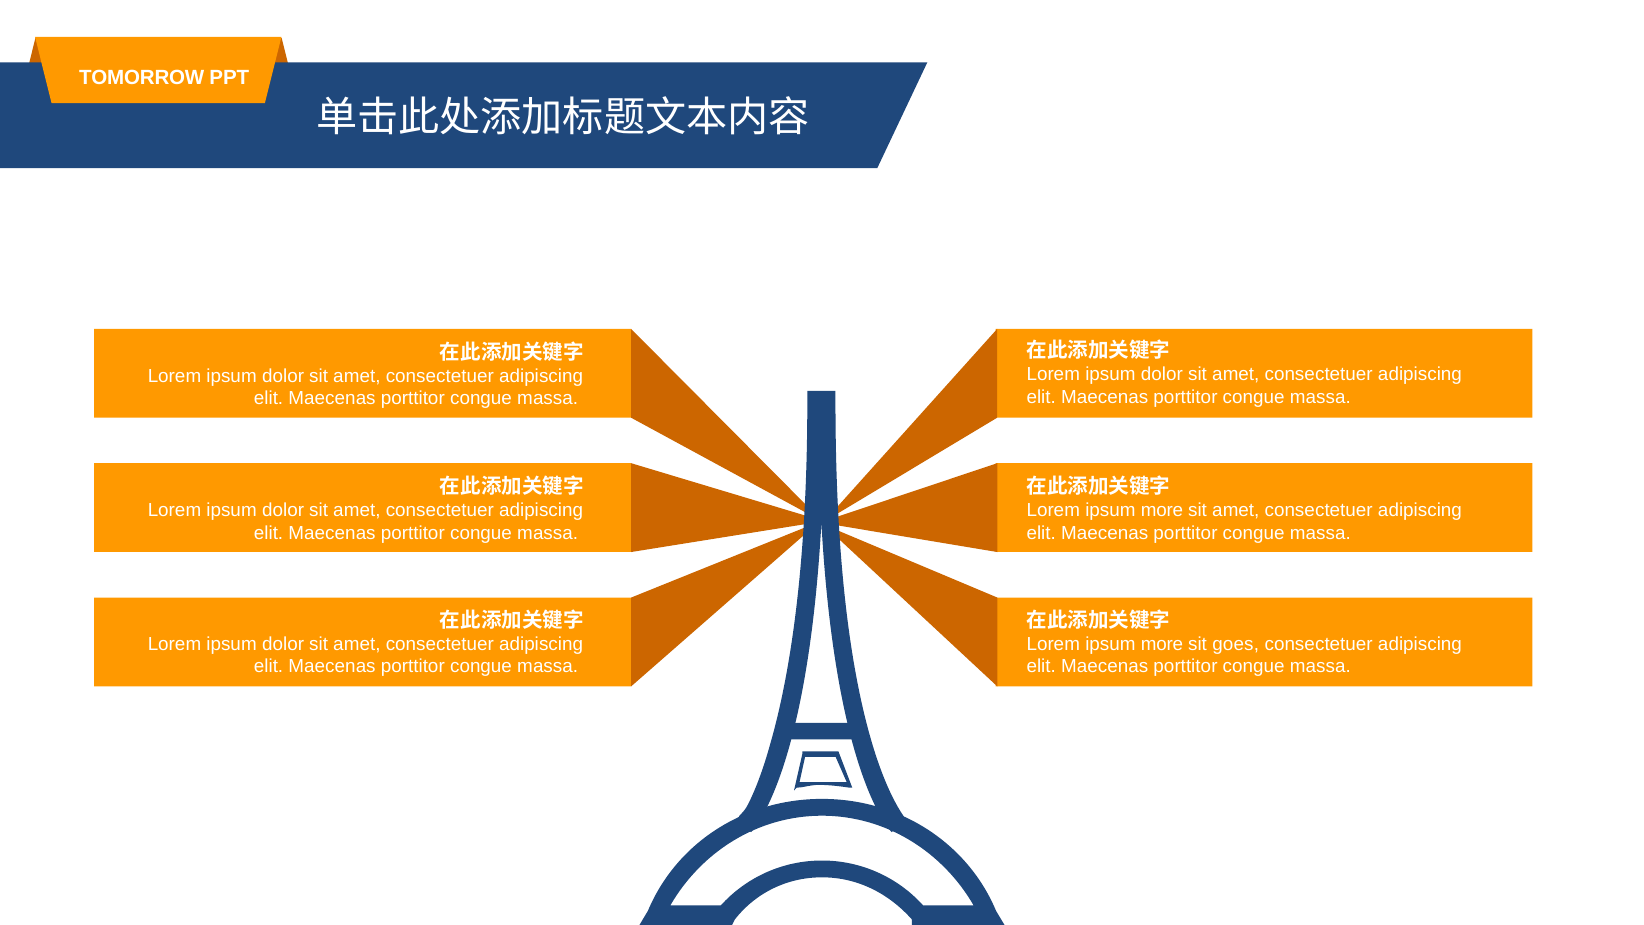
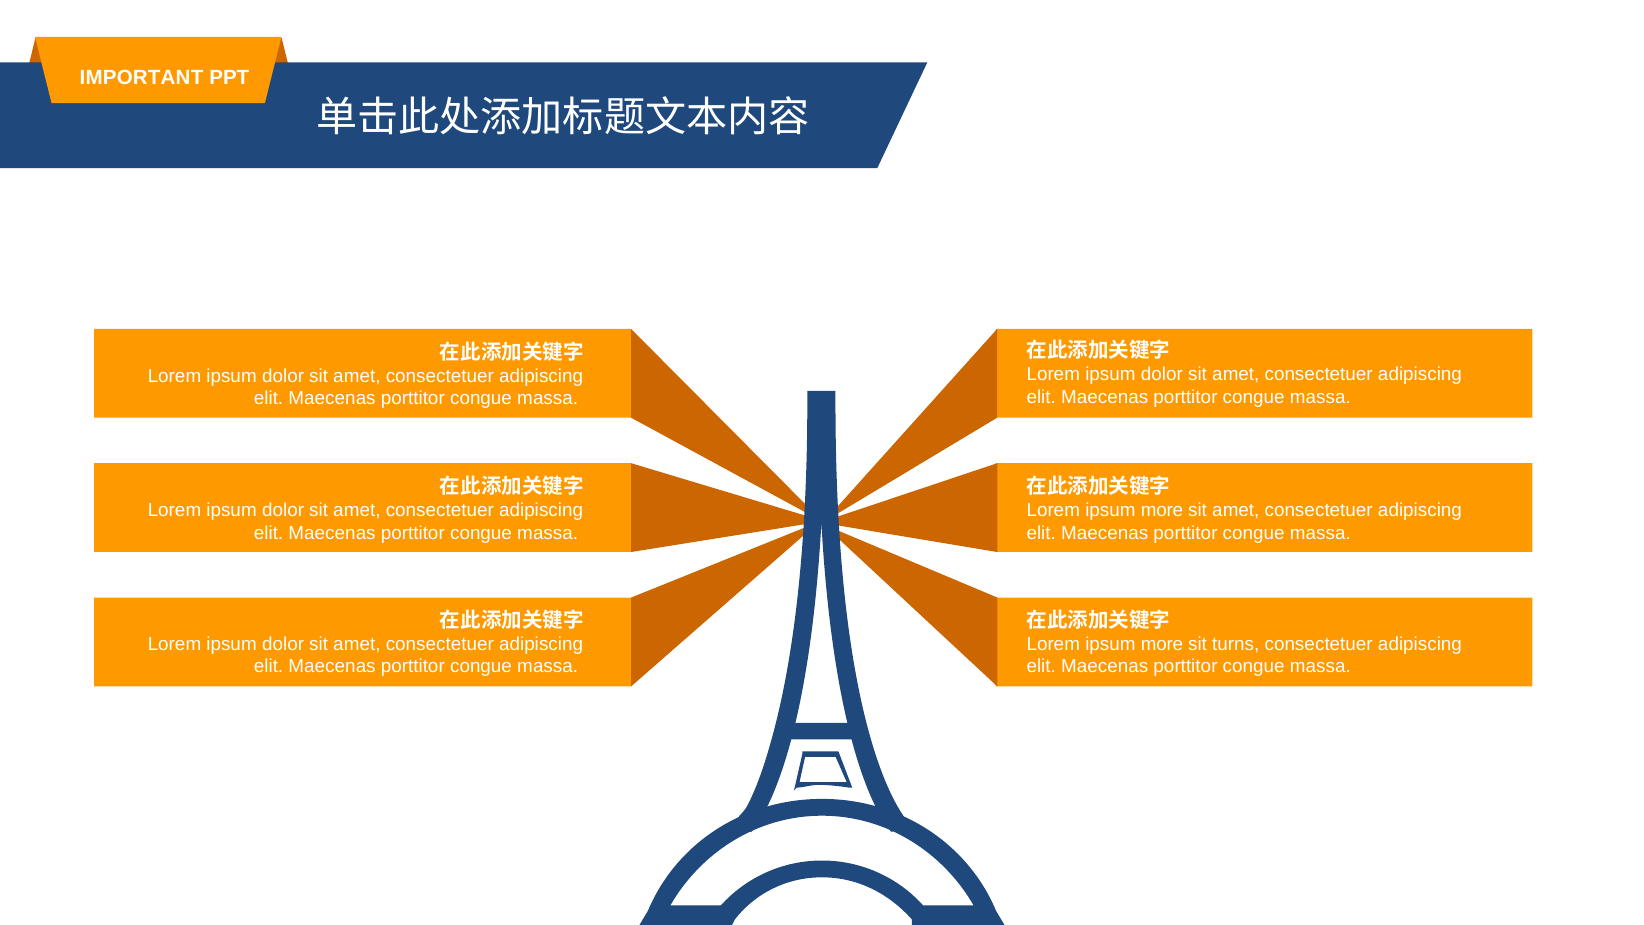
TOMORROW: TOMORROW -> IMPORTANT (142, 77)
goes: goes -> turns (1236, 644)
